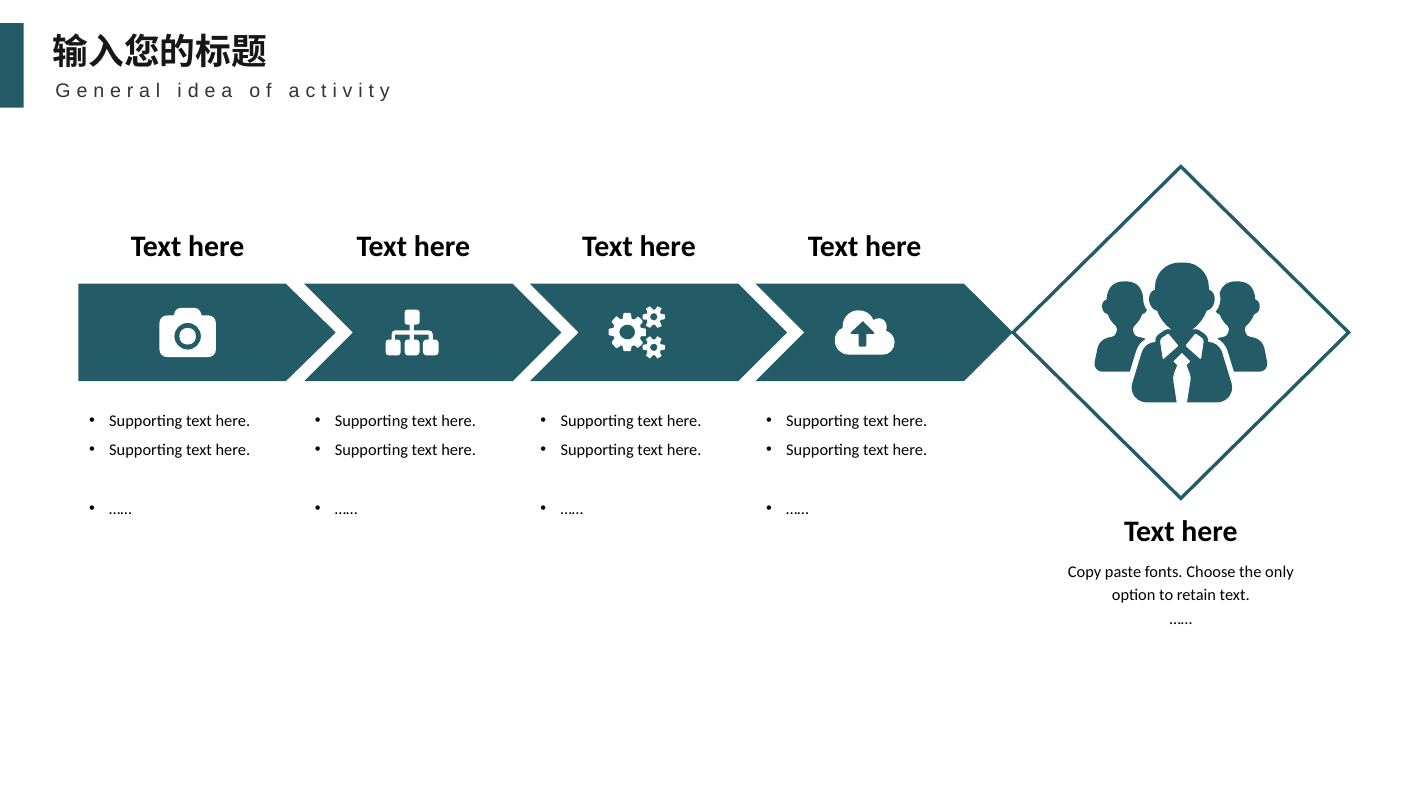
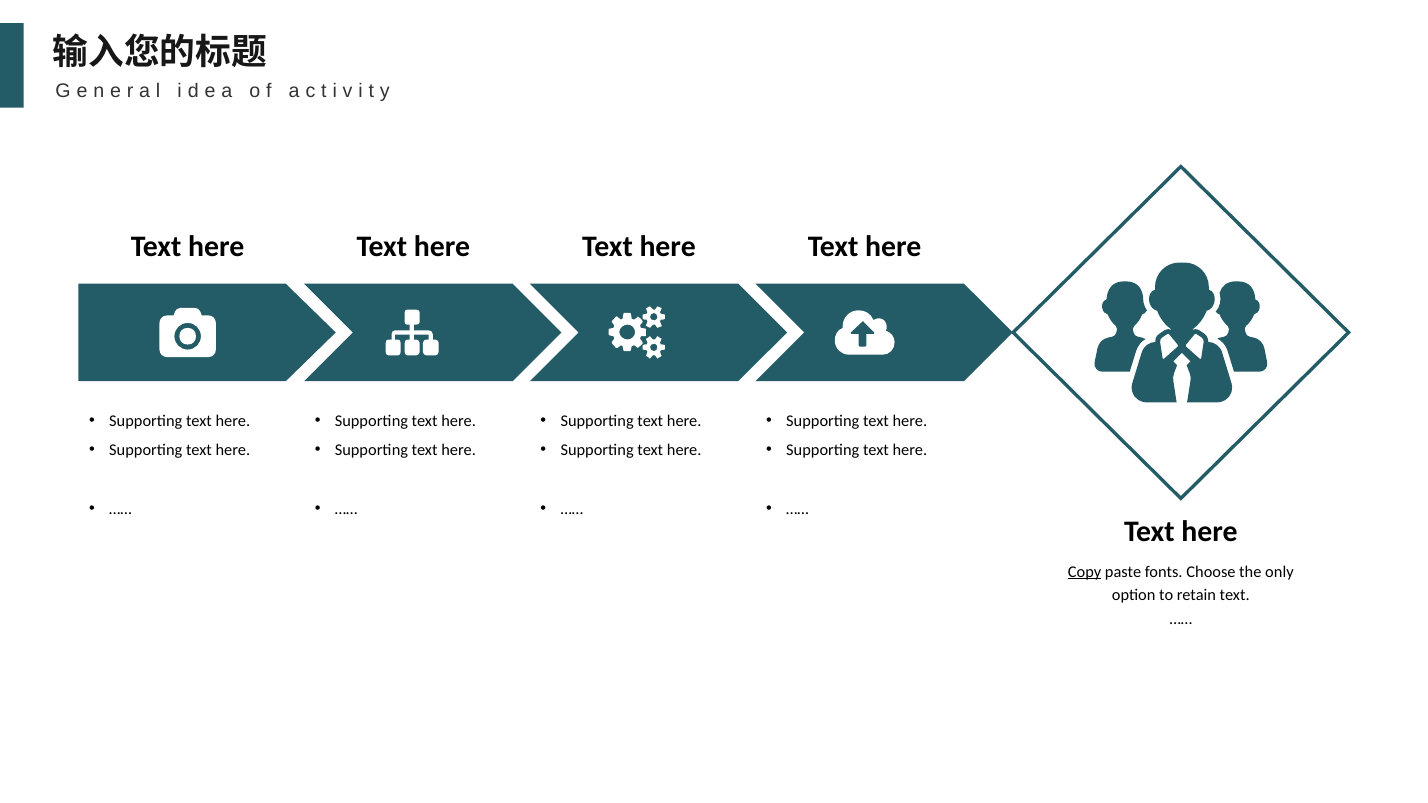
Copy underline: none -> present (1085, 572)
